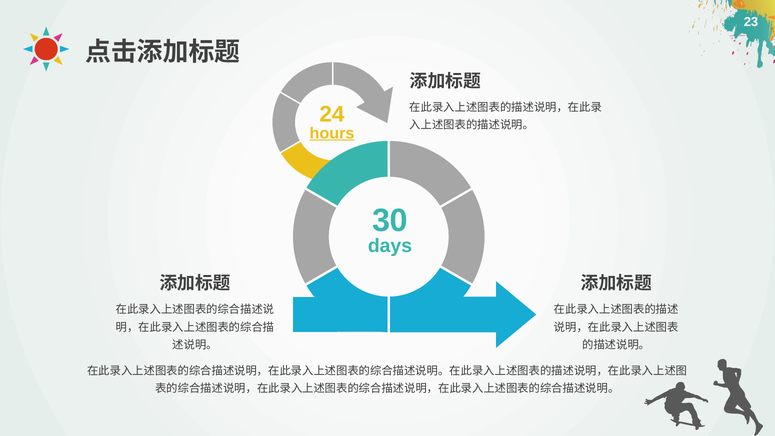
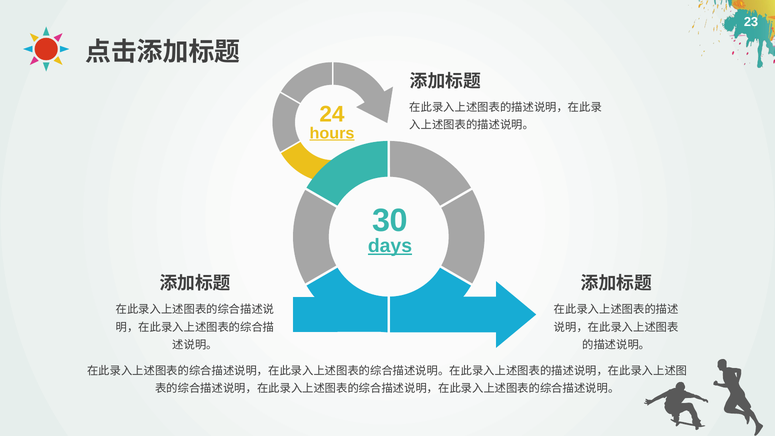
days underline: none -> present (390, 246)
